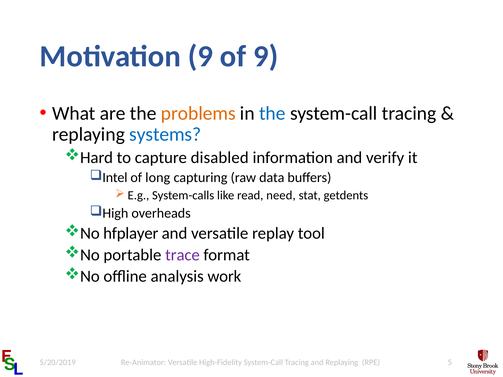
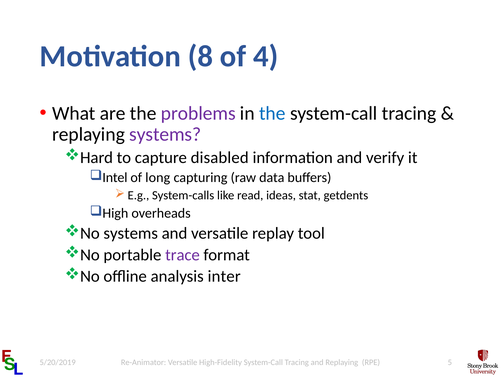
Motivation 9: 9 -> 8 (200, 56)
of 9: 9 -> 4 (266, 56)
problems colour: orange -> purple (198, 113)
systems colour: blue -> purple (165, 135)
need: need -> ideas (281, 196)
No hfplayer: hfplayer -> systems (131, 233)
work: work -> inter (224, 277)
